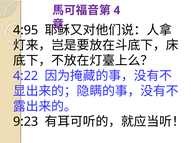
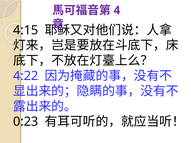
4:95: 4:95 -> 4:15 (26, 30)
9:23: 9:23 -> 0:23 (26, 122)
